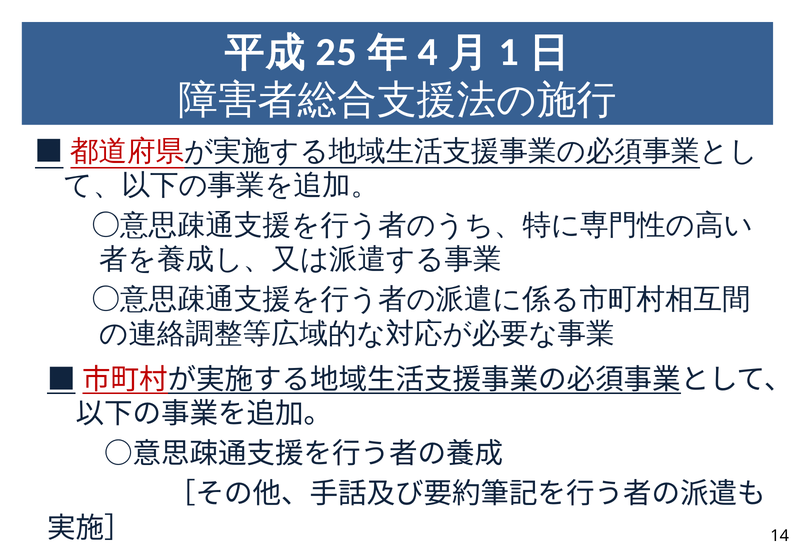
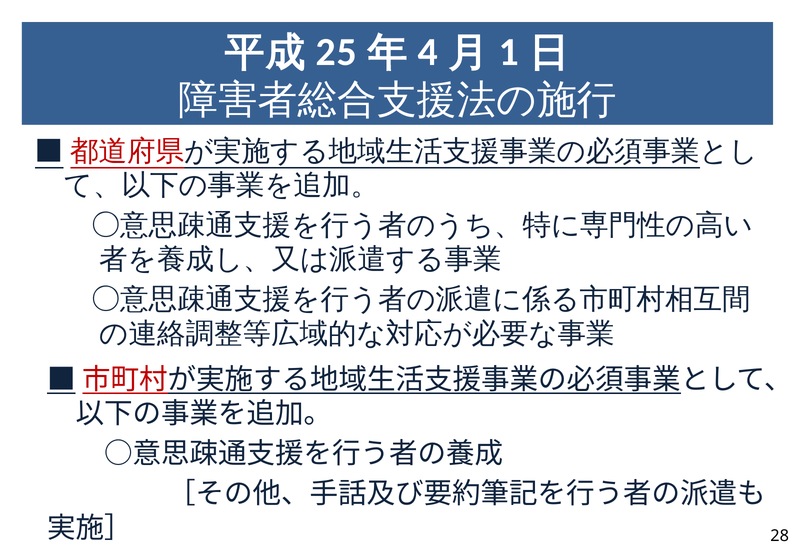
14: 14 -> 28 (780, 536)
